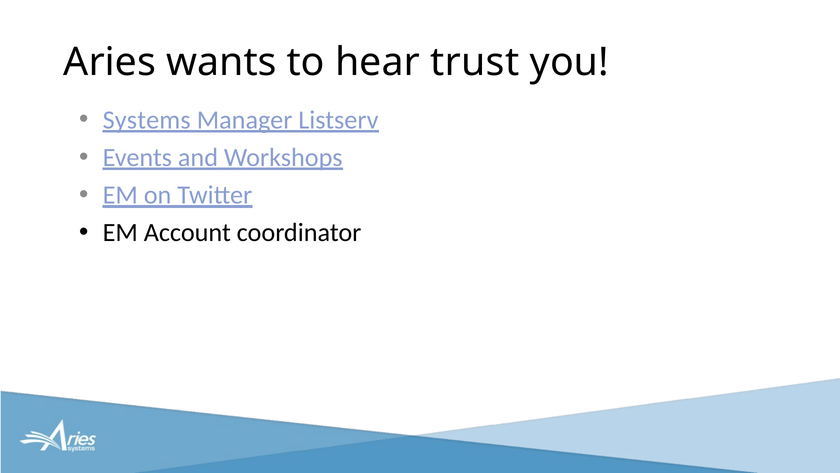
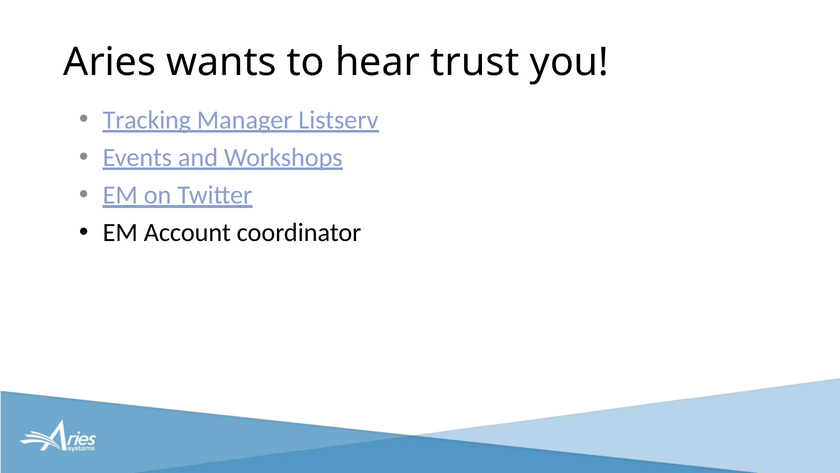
Systems: Systems -> Tracking (147, 120)
